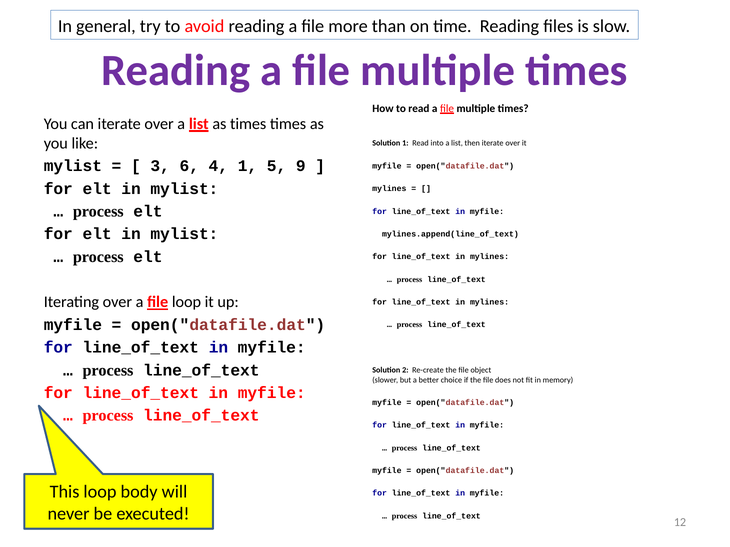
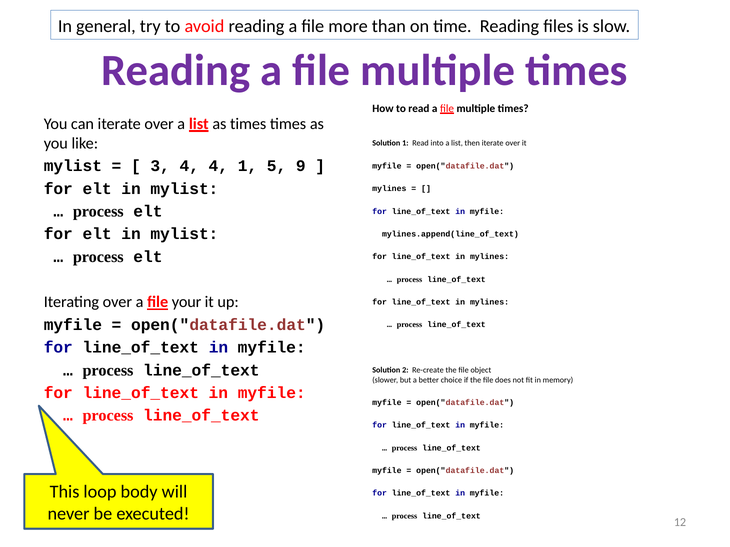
3 6: 6 -> 4 (189, 166)
file loop: loop -> your (187, 302)
